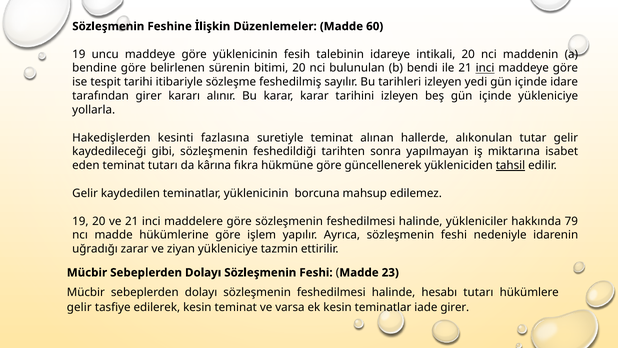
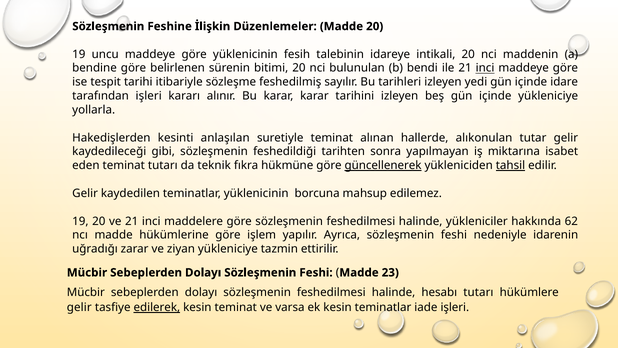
Madde 60: 60 -> 20 (375, 26)
tarafından girer: girer -> işleri (149, 96)
fazlasına: fazlasına -> anlaşılan (225, 138)
kârına: kârına -> teknik (214, 165)
güncellenerek underline: none -> present (383, 165)
79: 79 -> 62 (571, 221)
edilerek underline: none -> present (157, 307)
iade girer: girer -> işleri (455, 307)
